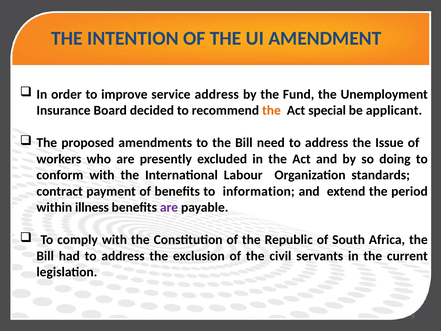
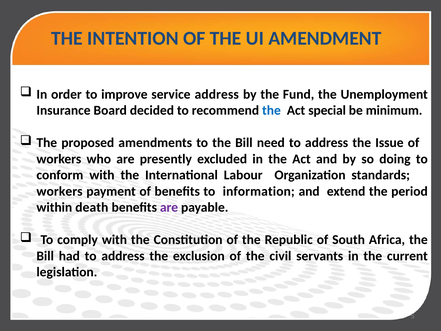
the colour: orange -> blue (271, 110)
applicant: applicant -> minimum (394, 110)
contract: contract -> workers (60, 191)
illness: illness -> death (92, 207)
